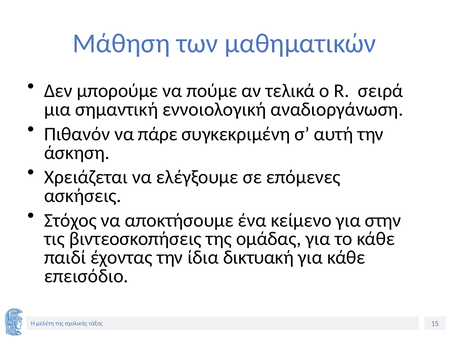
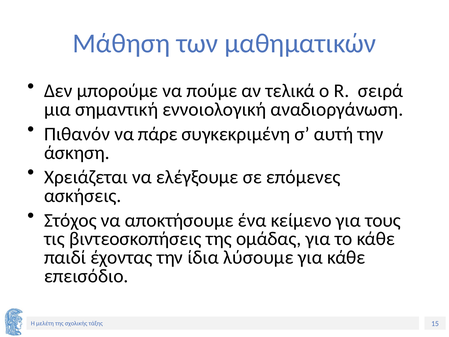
στην: στην -> τους (383, 220)
δικτυακή: δικτυακή -> λύσουμε (258, 257)
